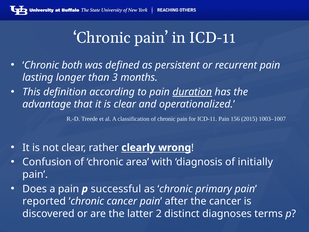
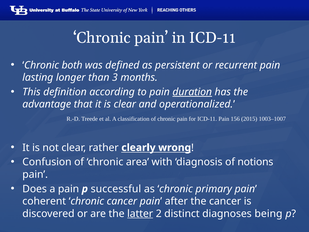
initially: initially -> notions (255, 162)
reported: reported -> coherent (44, 201)
latter underline: none -> present (140, 213)
terms: terms -> being (268, 213)
